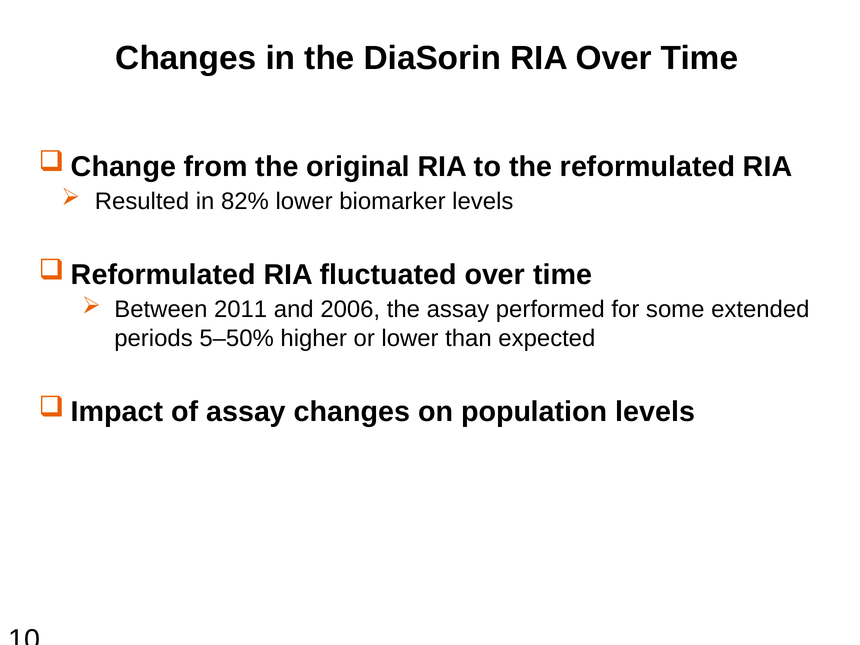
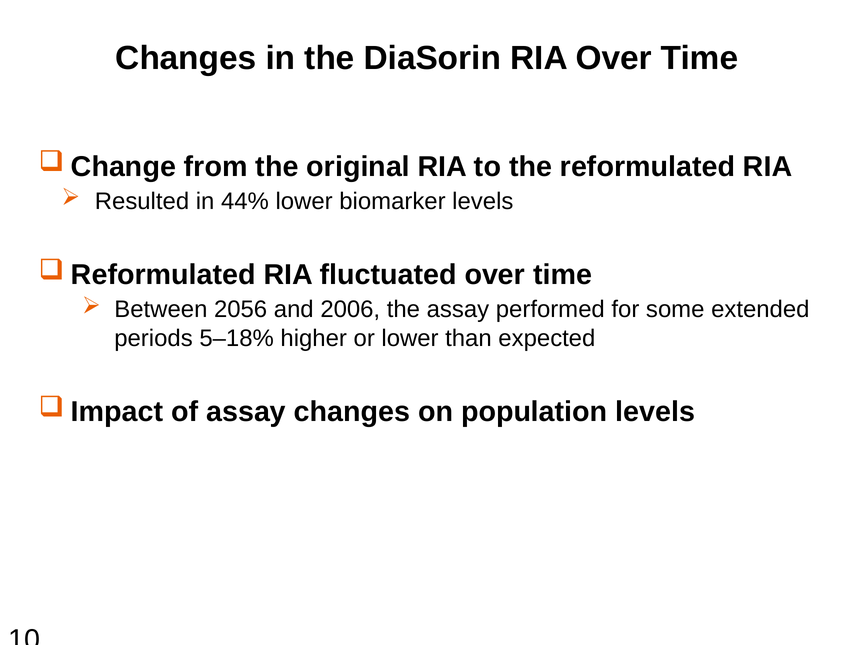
82%: 82% -> 44% (245, 201)
2011: 2011 -> 2056 (241, 310)
5–50%: 5–50% -> 5–18% (237, 338)
